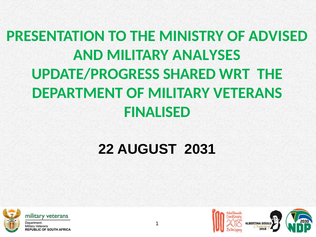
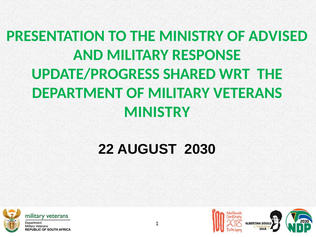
ANALYSES: ANALYSES -> RESPONSE (206, 55)
FINALISED: FINALISED -> MINISTRY (157, 112)
2031: 2031 -> 2030 (200, 149)
